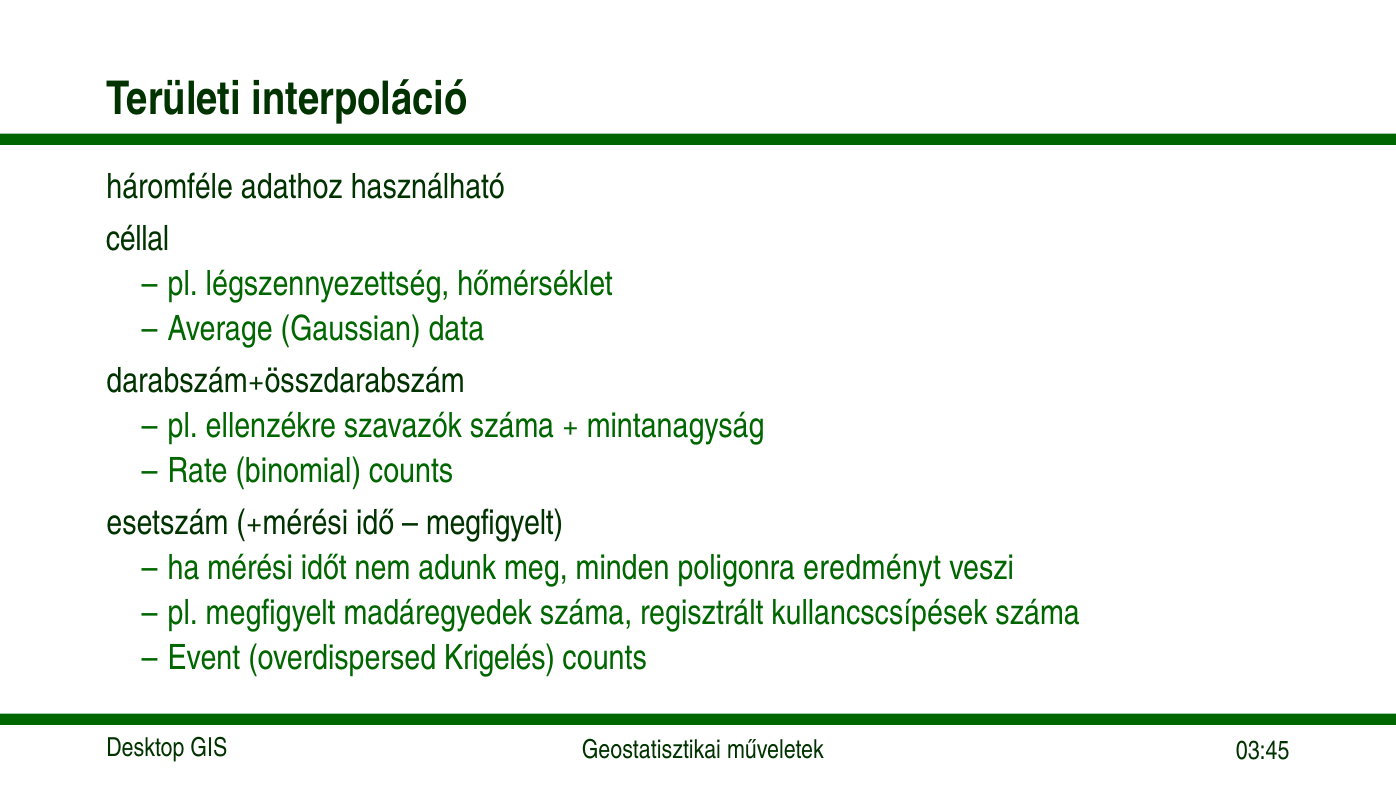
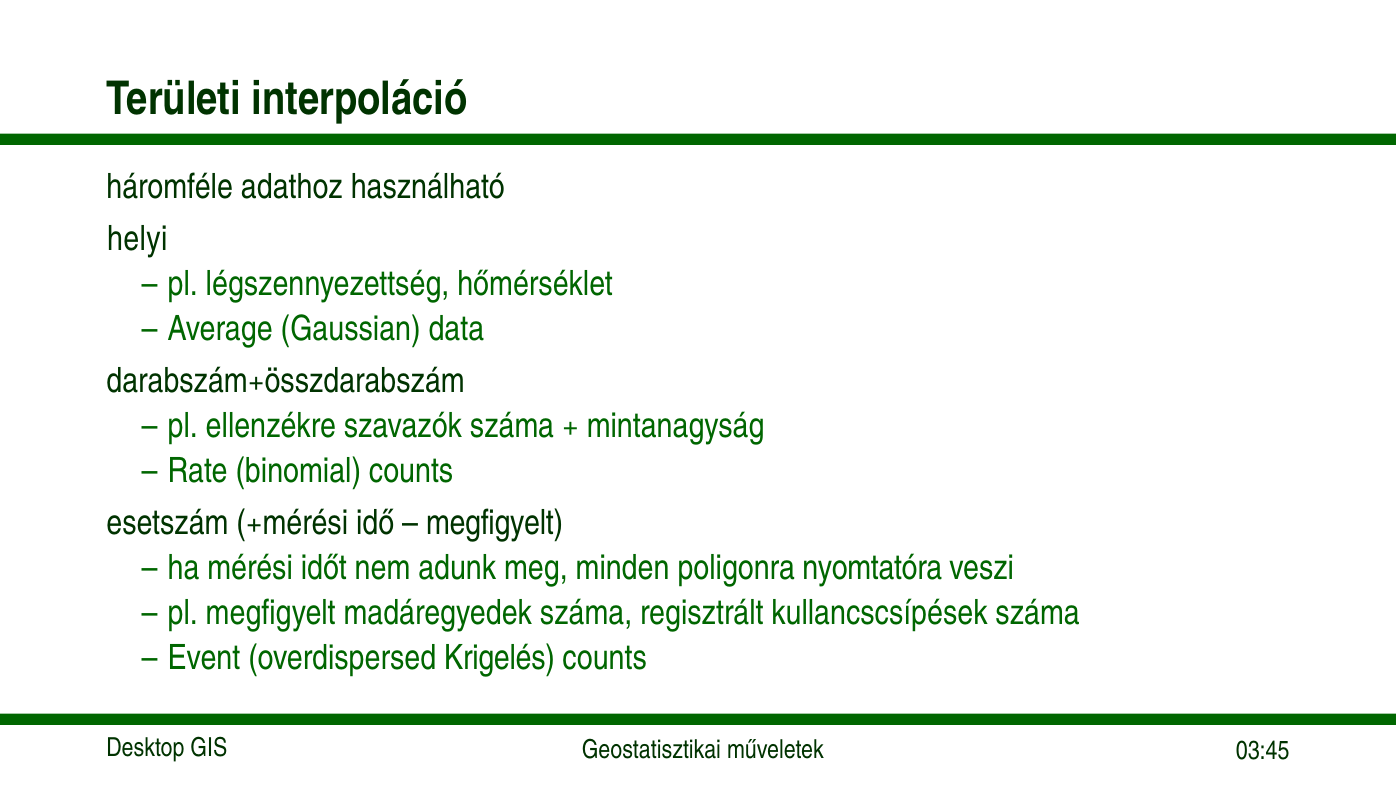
céllal: céllal -> helyi (137, 239)
eredményt: eredményt -> nyomtatóra (872, 568)
